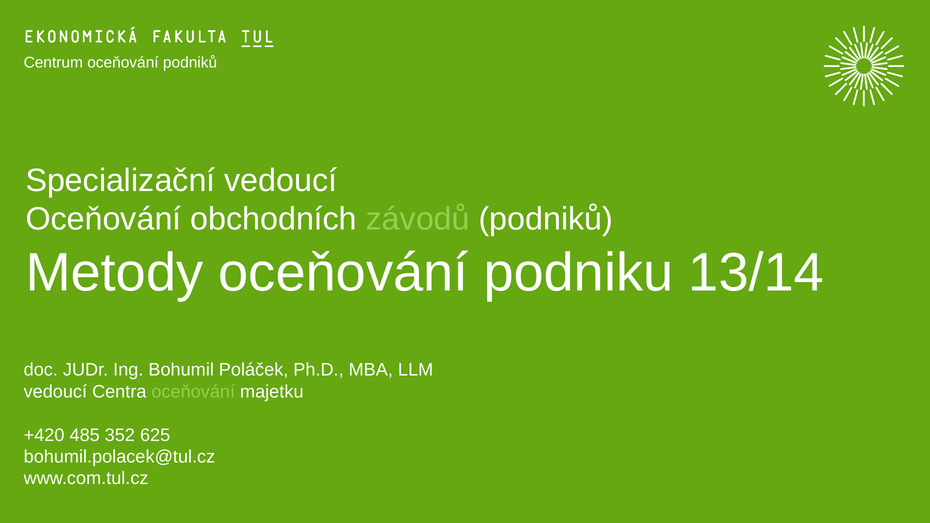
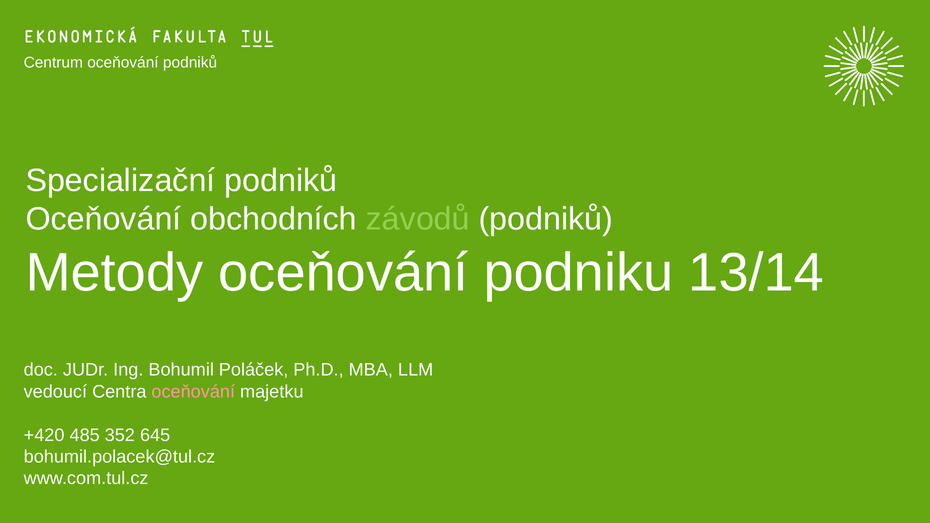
Specializační vedoucí: vedoucí -> podniků (281, 181)
oceňování colour: light green -> pink (193, 392)
625: 625 -> 645 (155, 435)
